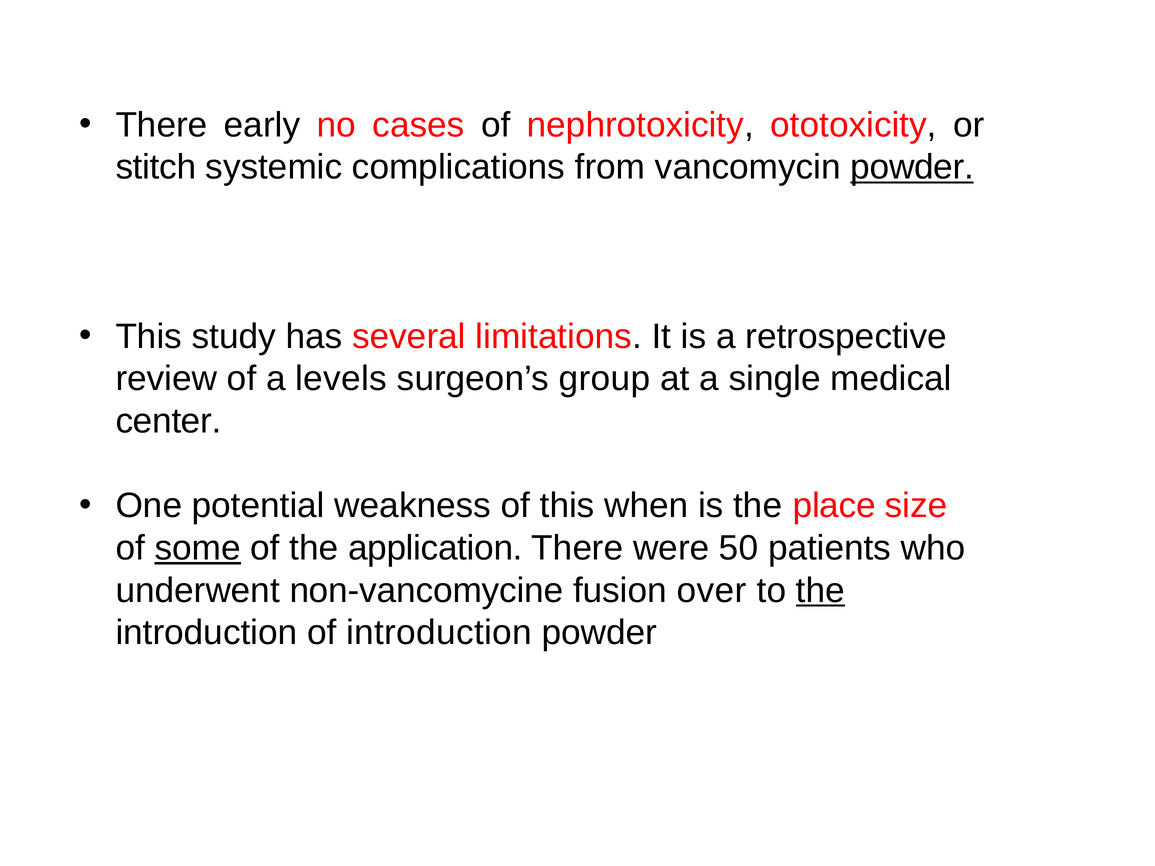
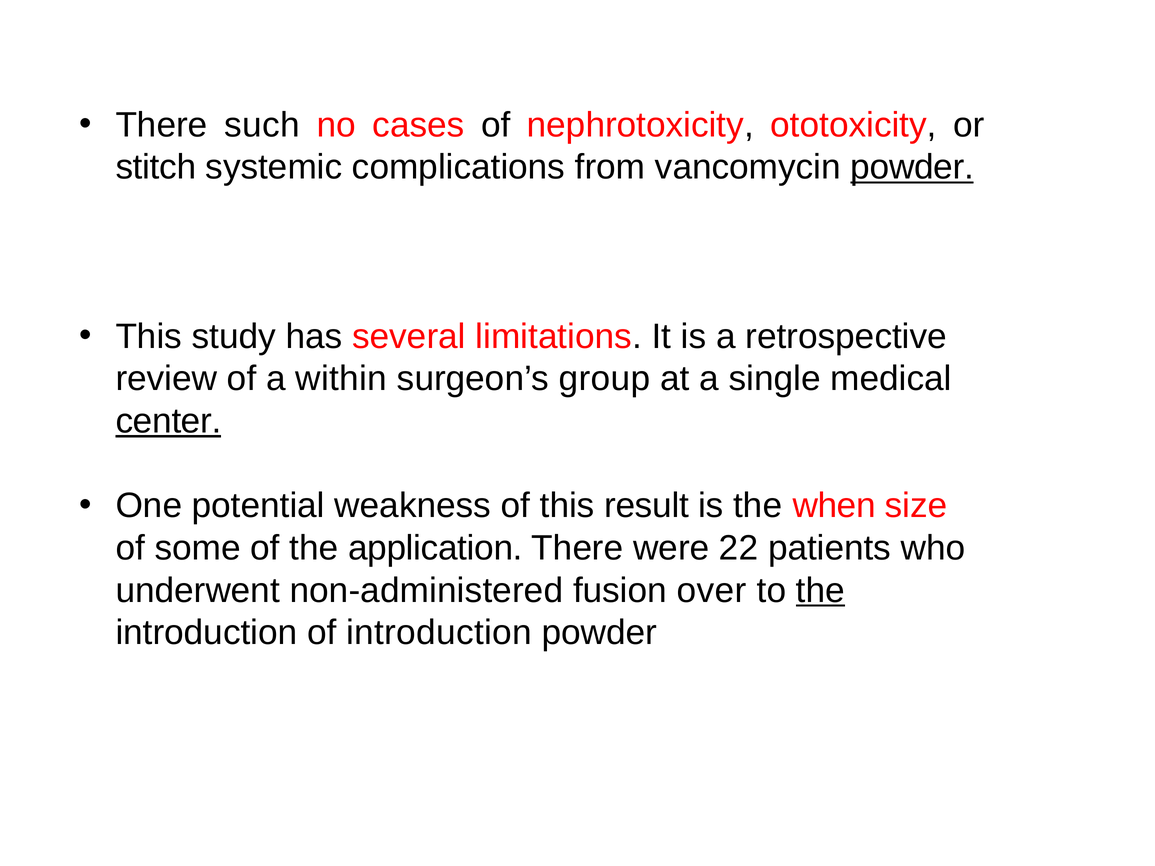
early: early -> such (262, 125)
levels: levels -> within (341, 379)
center underline: none -> present (169, 421)
when: when -> result (647, 506)
place: place -> when (834, 506)
some underline: present -> none (198, 548)
50: 50 -> 22 (739, 548)
non-vancomycine: non-vancomycine -> non-administered (426, 591)
